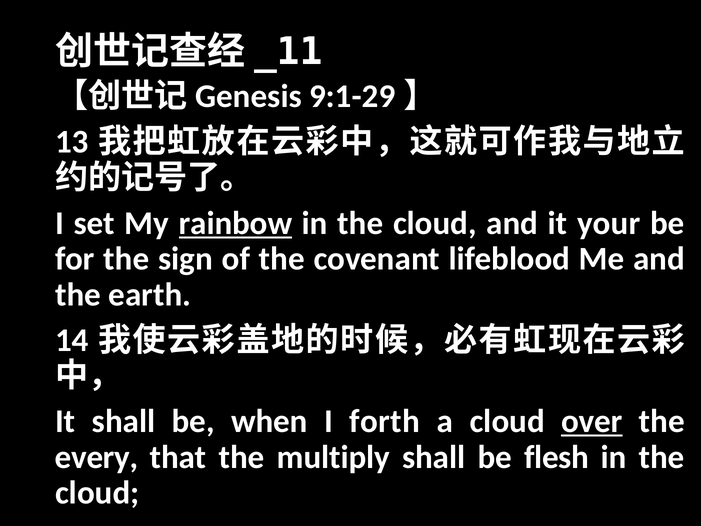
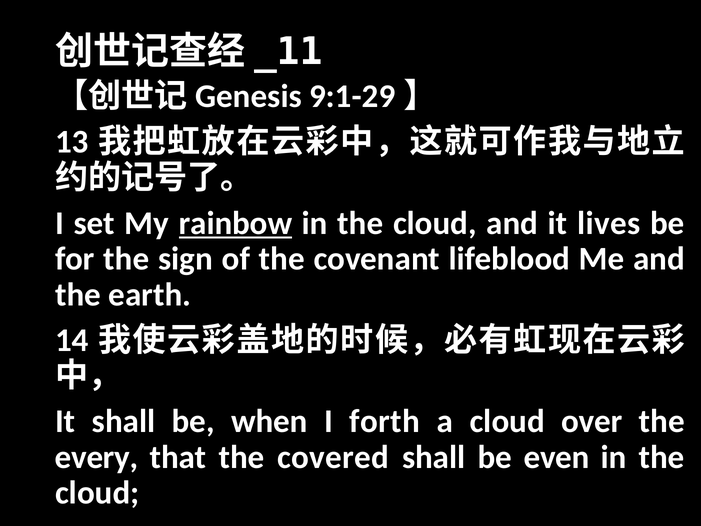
your: your -> lives (609, 223)
over underline: present -> none (592, 421)
multiply: multiply -> covered (333, 457)
flesh: flesh -> even (557, 457)
